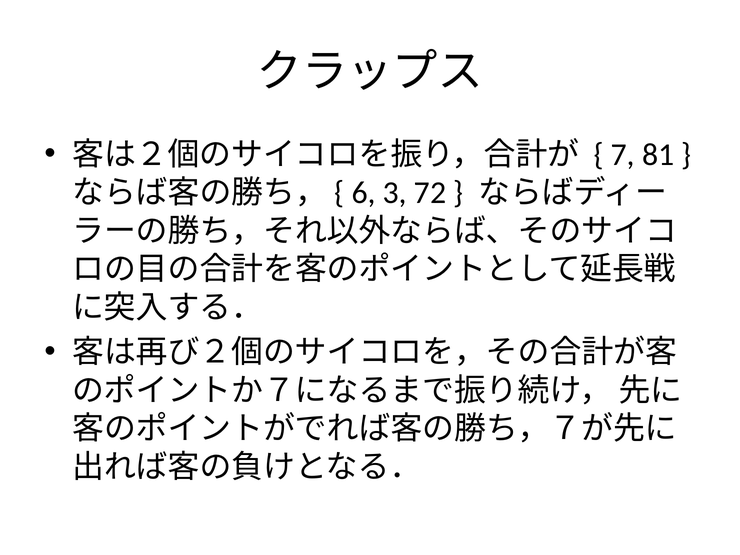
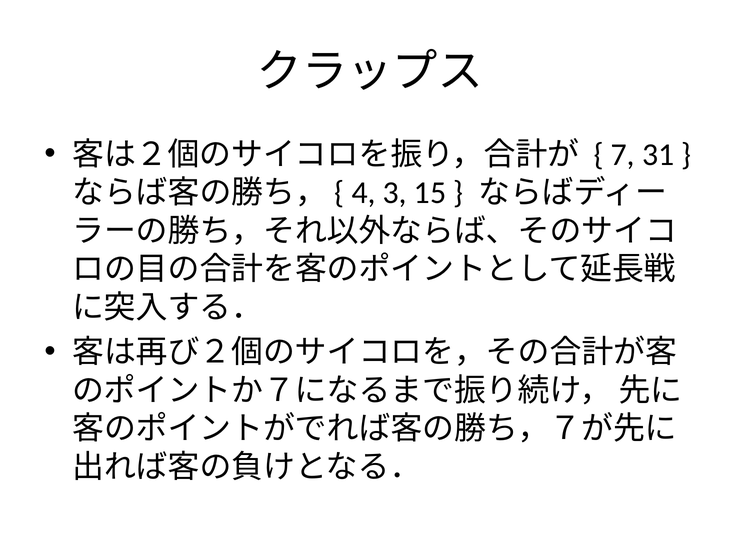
81: 81 -> 31 (658, 155)
6: 6 -> 4 (364, 193)
72: 72 -> 15 (430, 193)
